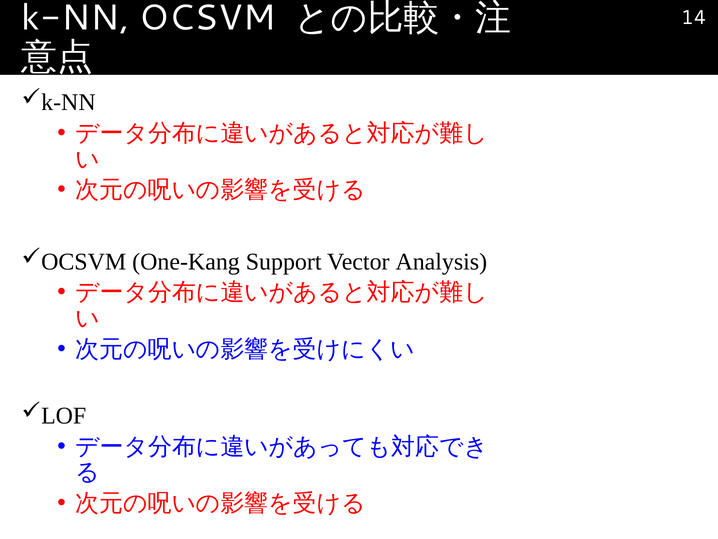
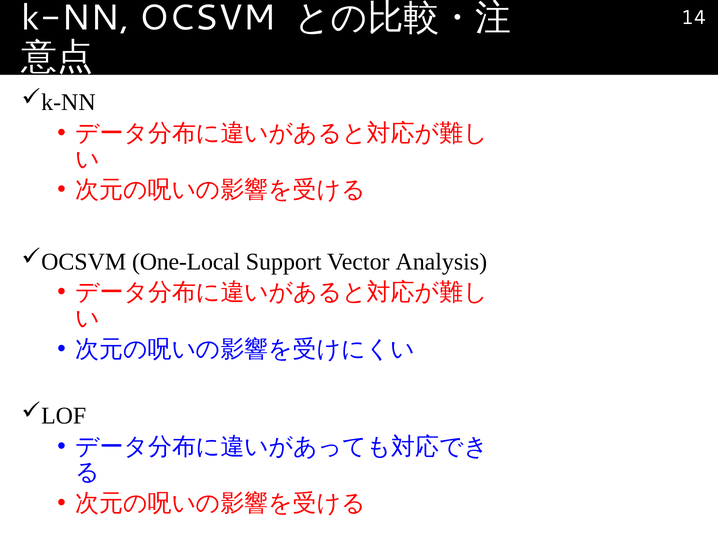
One-Kang: One-Kang -> One-Local (186, 261)
